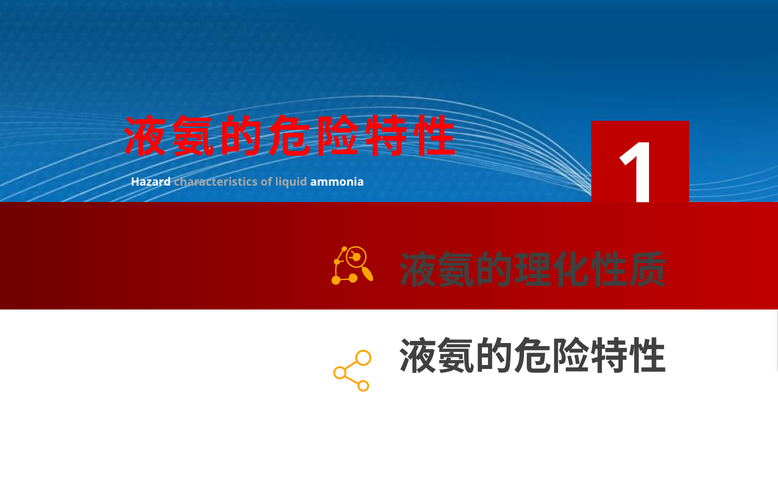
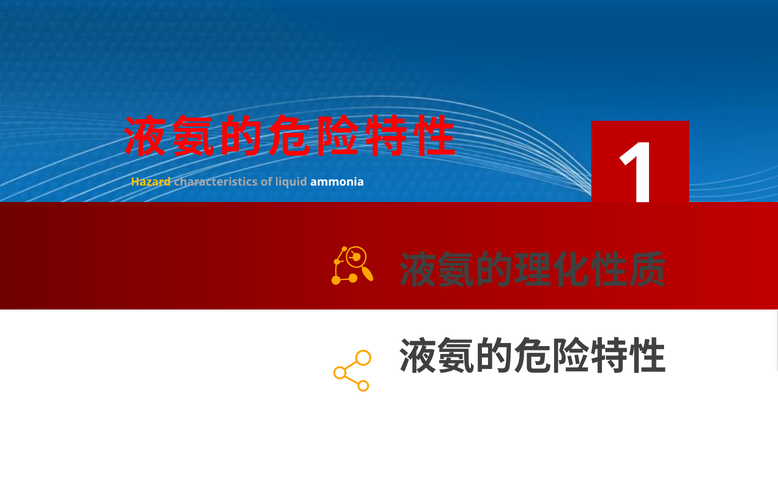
Hazard colour: white -> yellow (151, 182)
